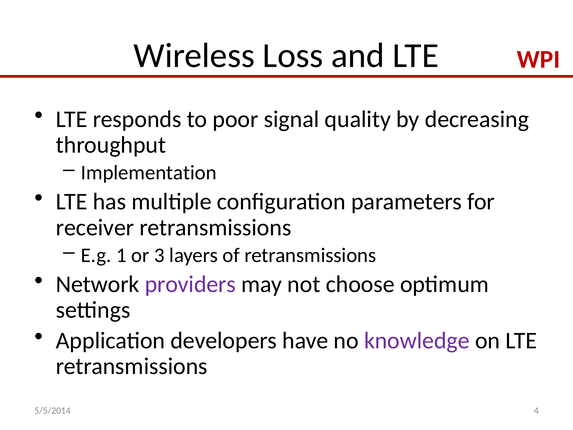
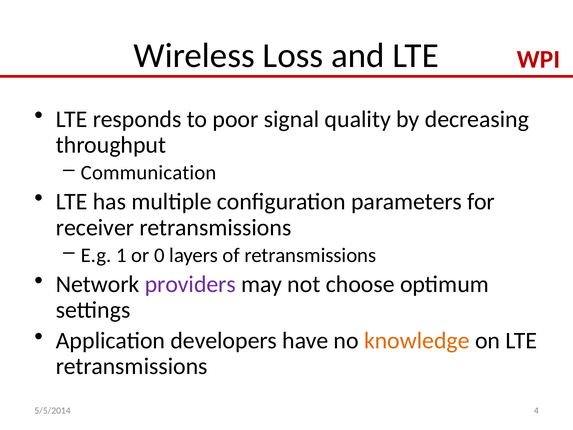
Implementation: Implementation -> Communication (149, 173)
3: 3 -> 0 (159, 255)
knowledge colour: purple -> orange (417, 340)
